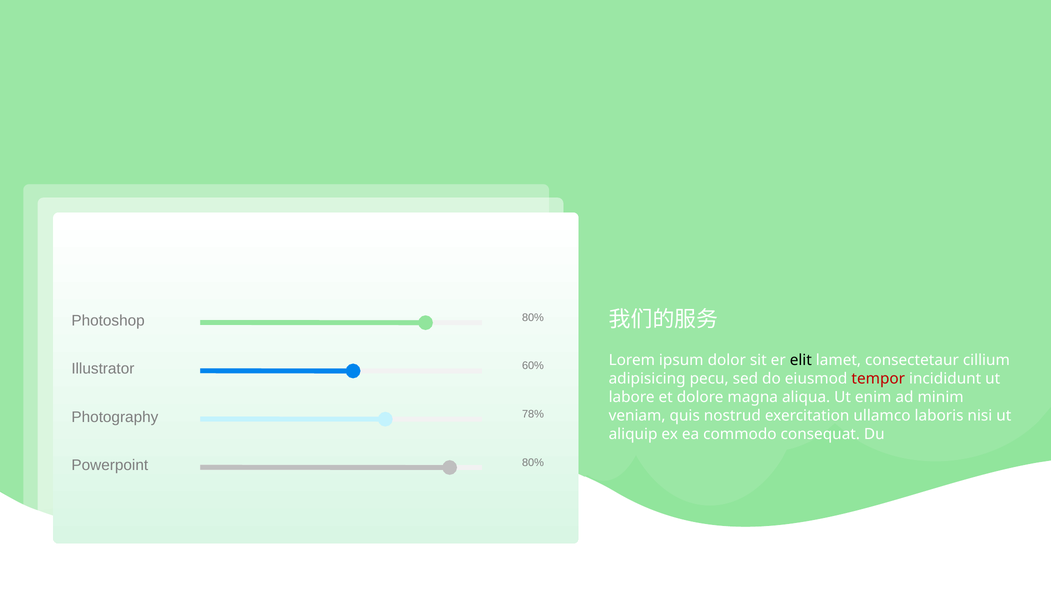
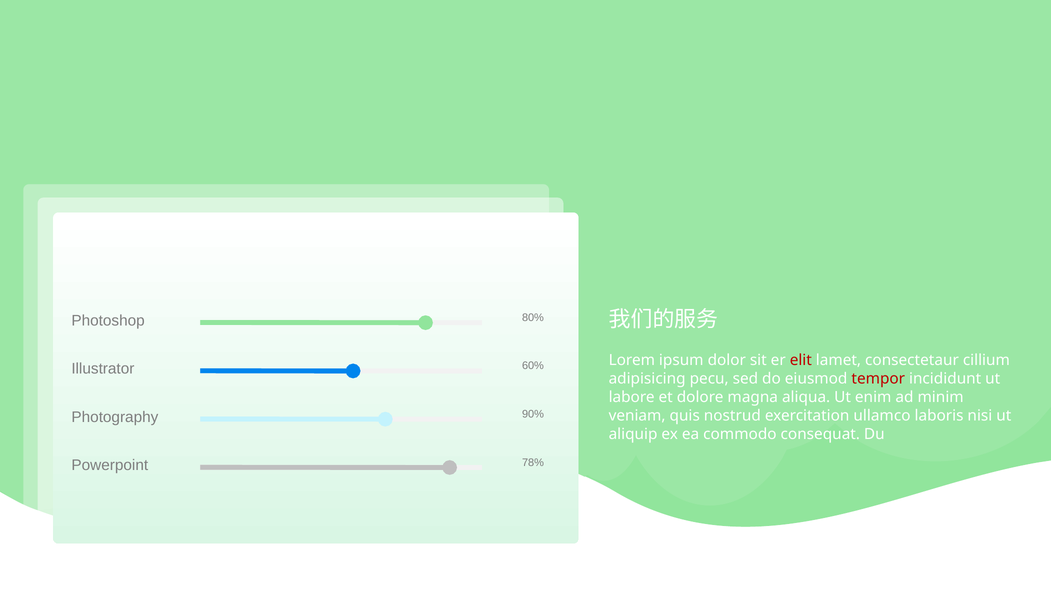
elit colour: black -> red (801, 361)
78%: 78% -> 90% (533, 414)
Powerpoint 80%: 80% -> 78% (533, 463)
